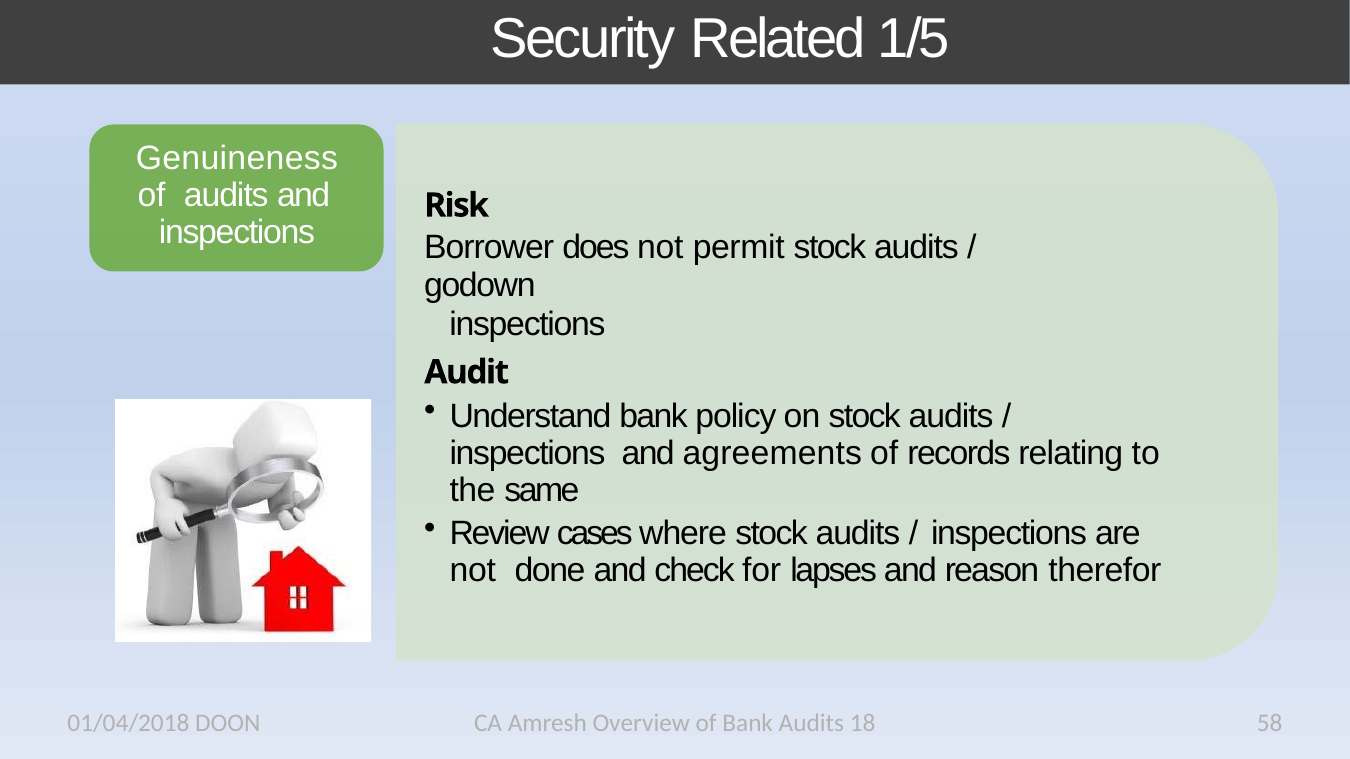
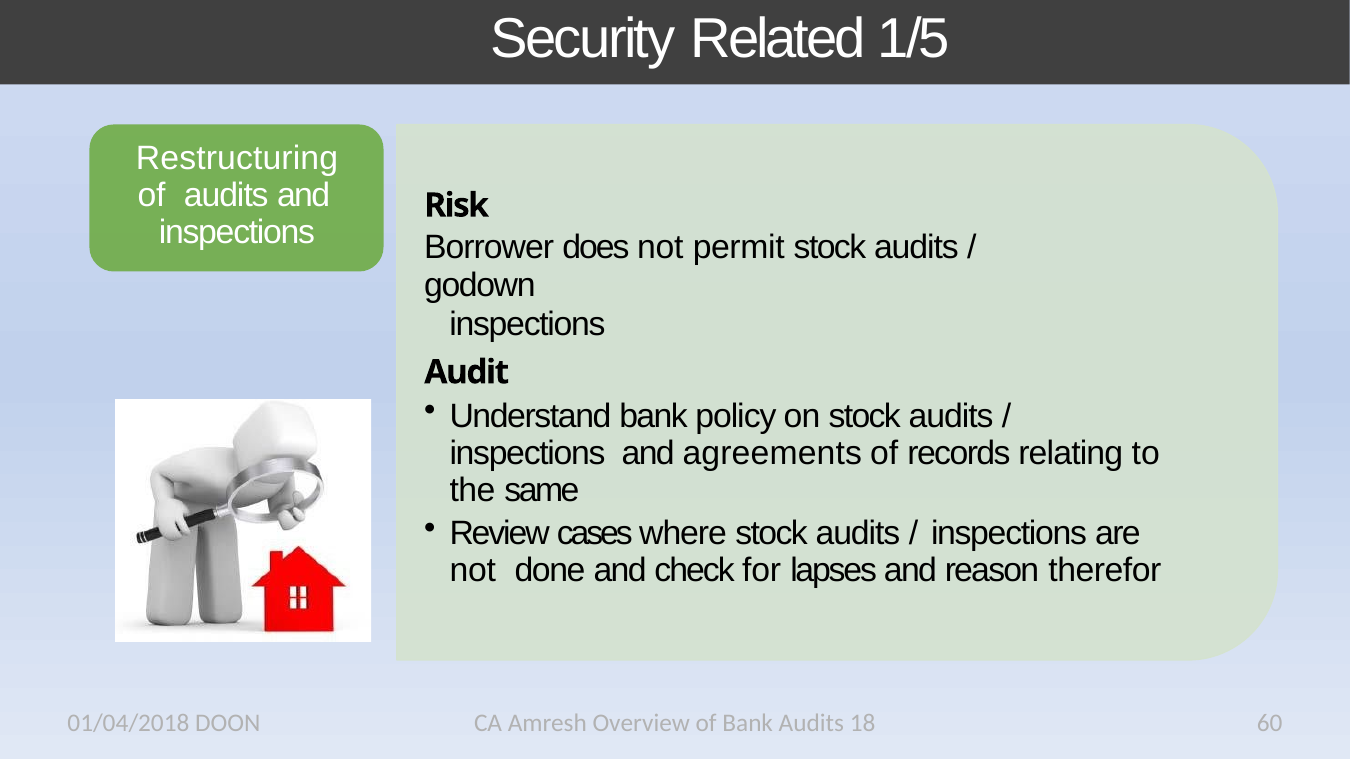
Genuineness: Genuineness -> Restructuring (237, 159)
58: 58 -> 60 (1270, 723)
